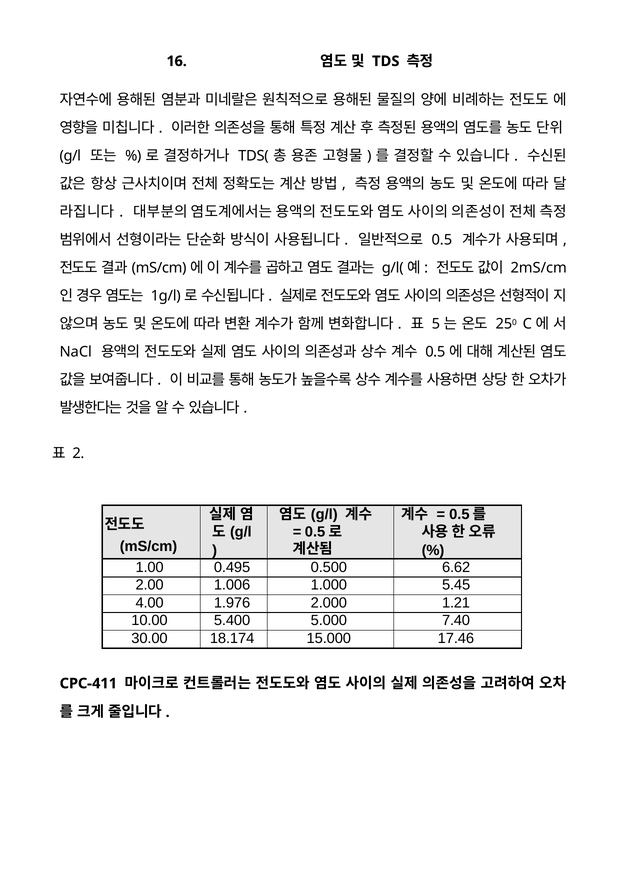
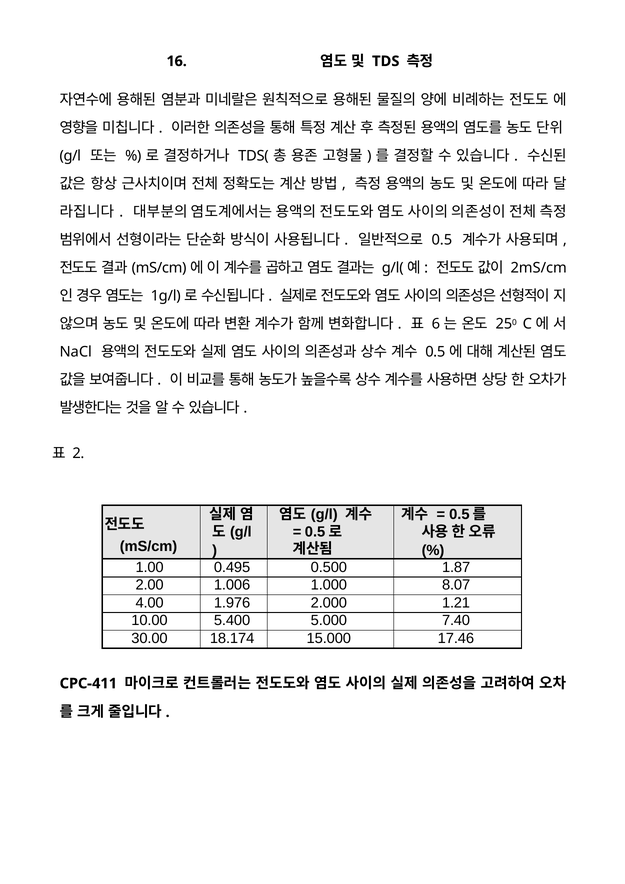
5: 5 -> 6 (436, 324)
6.62: 6.62 -> 1.87 (456, 568)
5.45: 5.45 -> 8.07 (456, 585)
